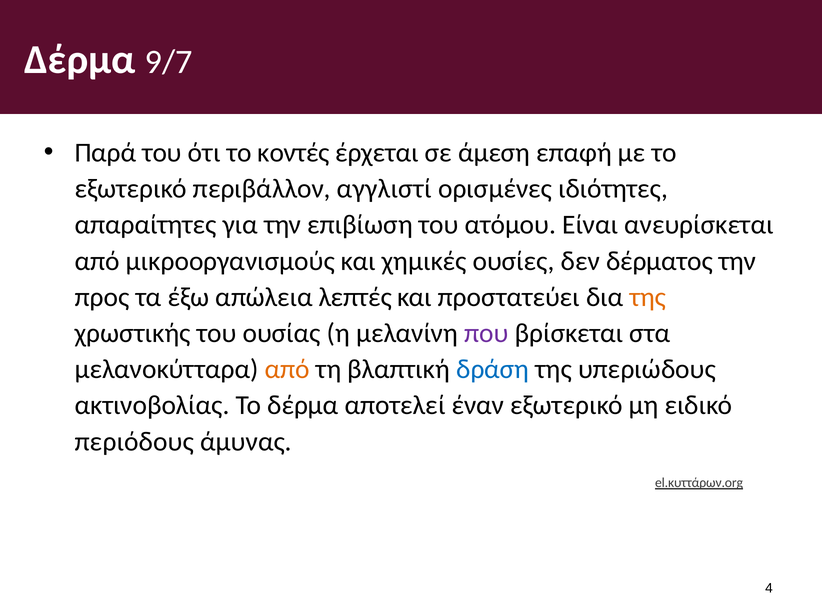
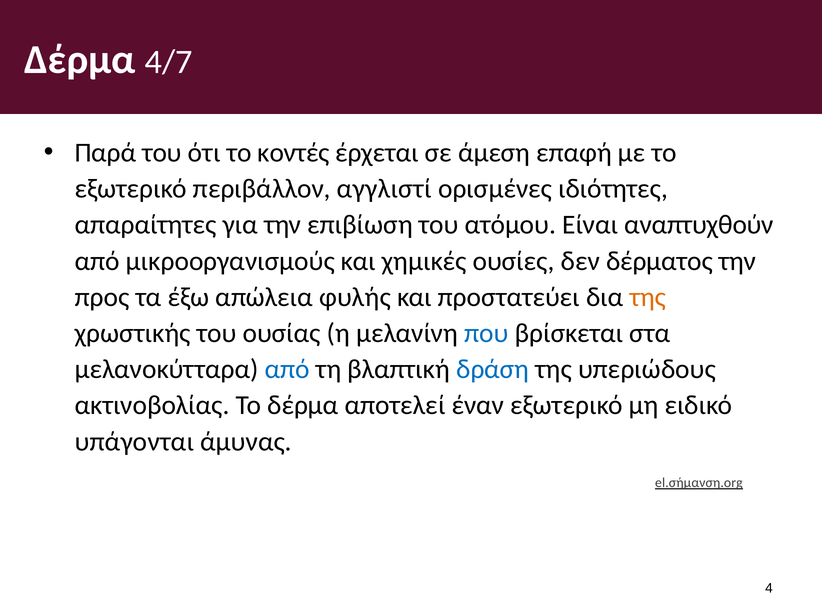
9/7: 9/7 -> 4/7 (169, 62)
ανευρίσκεται: ανευρίσκεται -> αναπτυχθούν (699, 225)
λεπτές: λεπτές -> φυλής (355, 297)
που colour: purple -> blue (486, 333)
από colour: orange -> blue (287, 370)
περιόδους: περιόδους -> υπάγονται (134, 442)
el.κυττάρων.org: el.κυττάρων.org -> el.σήμανση.org (699, 483)
